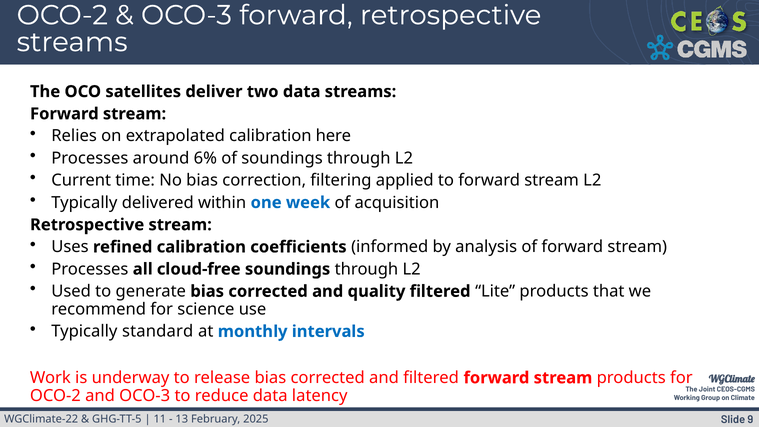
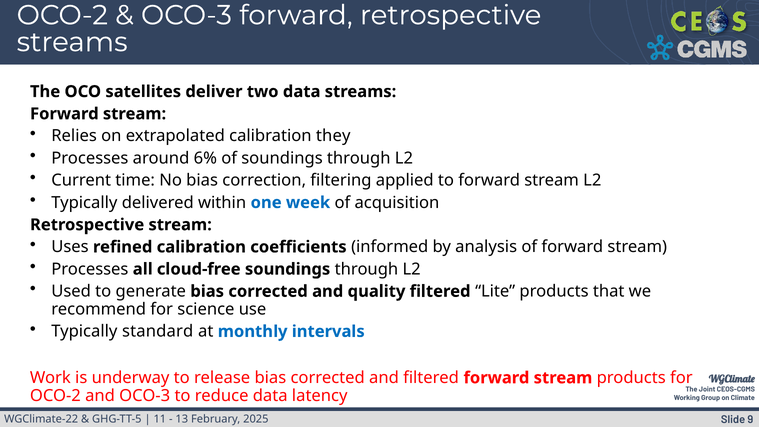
here: here -> they (333, 136)
